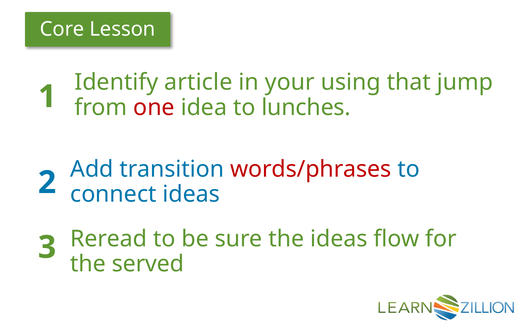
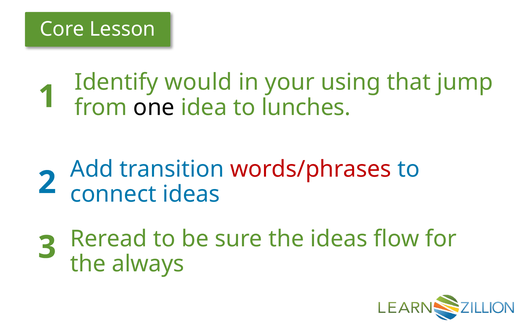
article: article -> would (198, 82)
one colour: red -> black (154, 107)
served: served -> always (148, 264)
